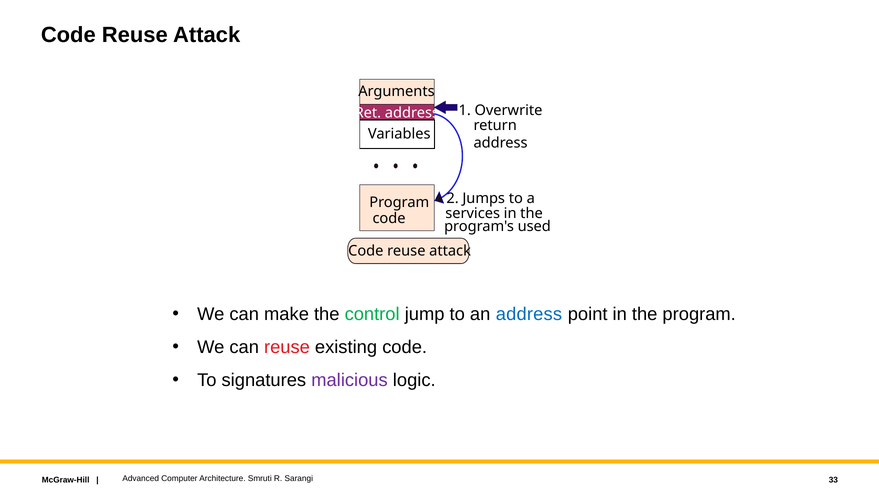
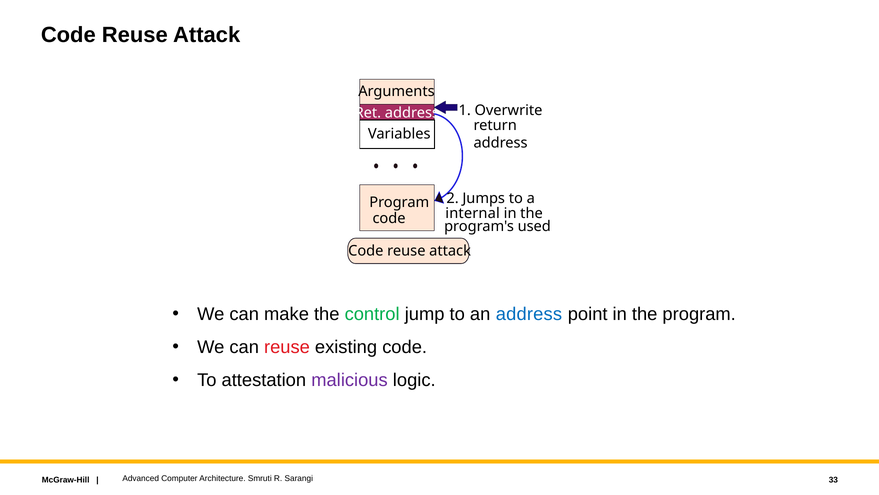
services: services -> internal (473, 213)
signatures: signatures -> attestation (264, 380)
